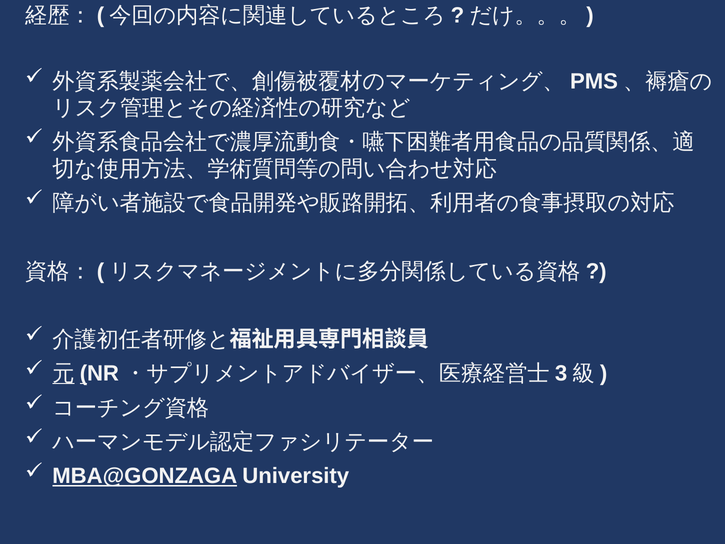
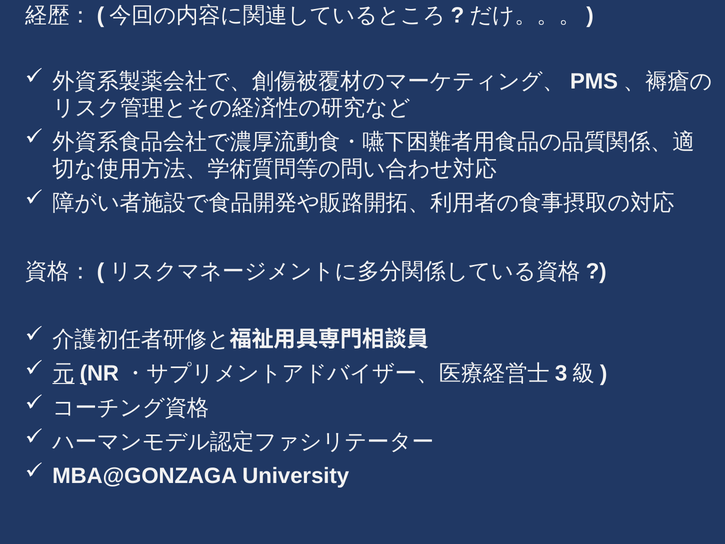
MBA@GONZAGA underline: present -> none (145, 476)
